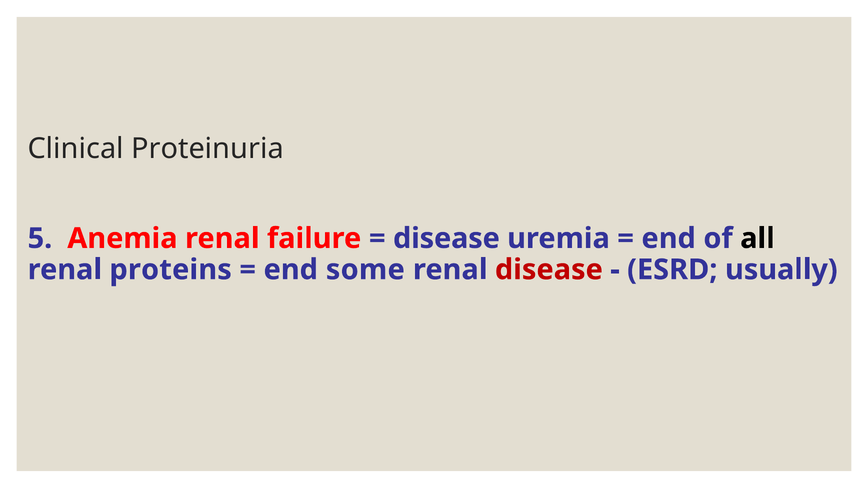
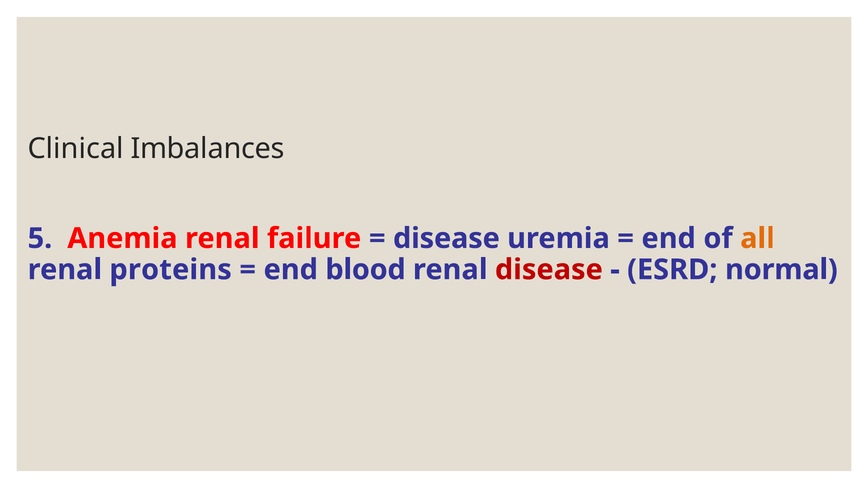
Proteinuria: Proteinuria -> Imbalances (208, 149)
all colour: black -> orange (757, 239)
some: some -> blood (366, 270)
usually: usually -> normal (781, 270)
